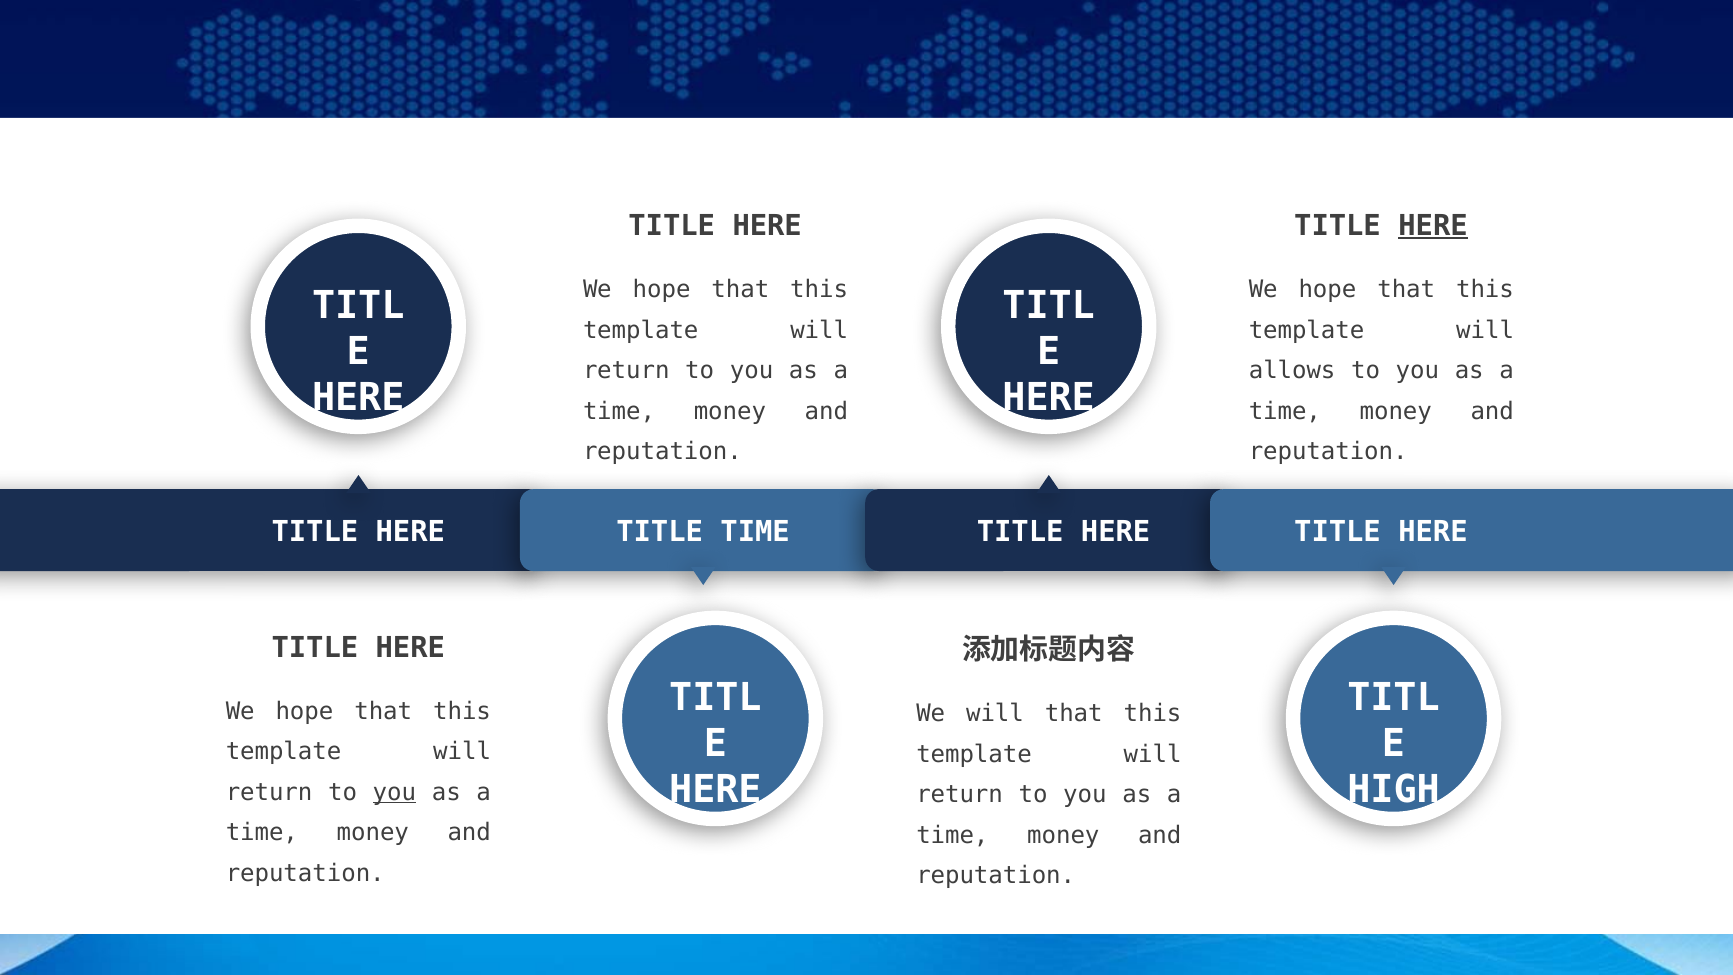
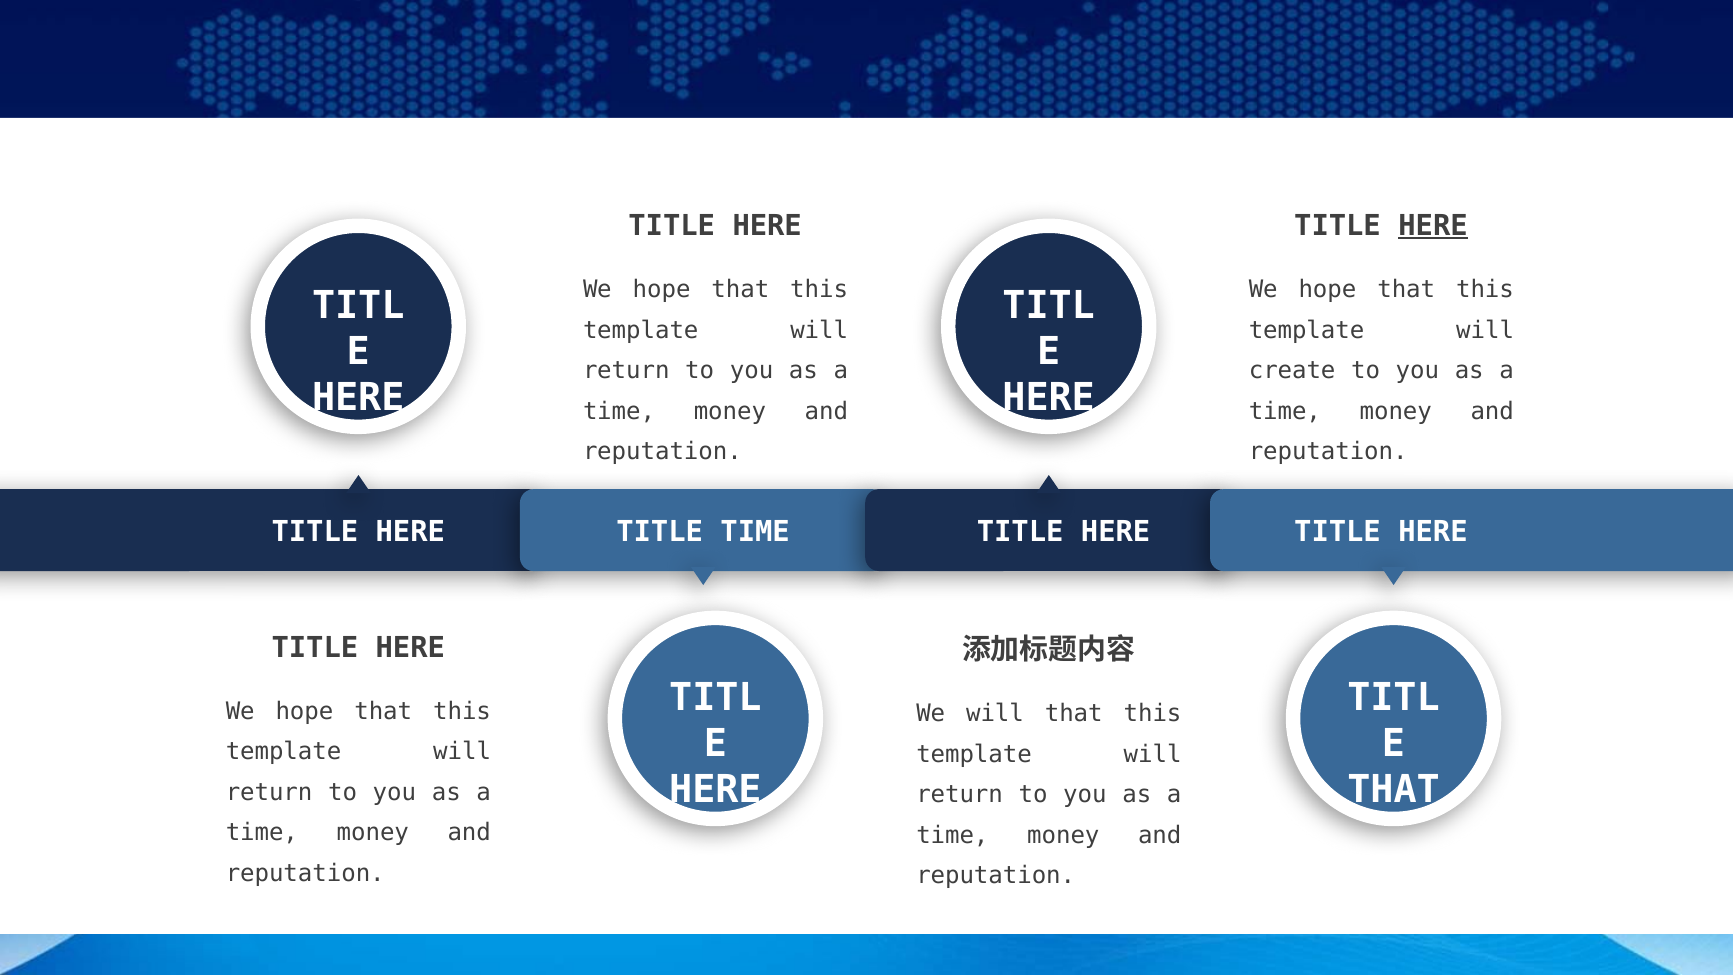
allows: allows -> create (1292, 371)
HIGH: HIGH -> THAT (1394, 790)
you underline: present -> none (394, 792)
